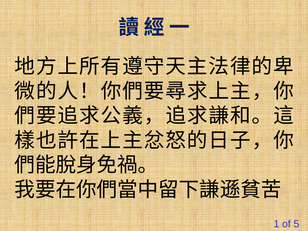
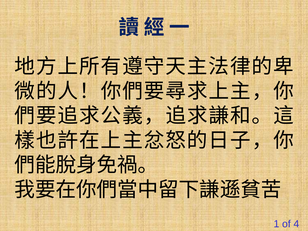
5: 5 -> 4 (296, 224)
